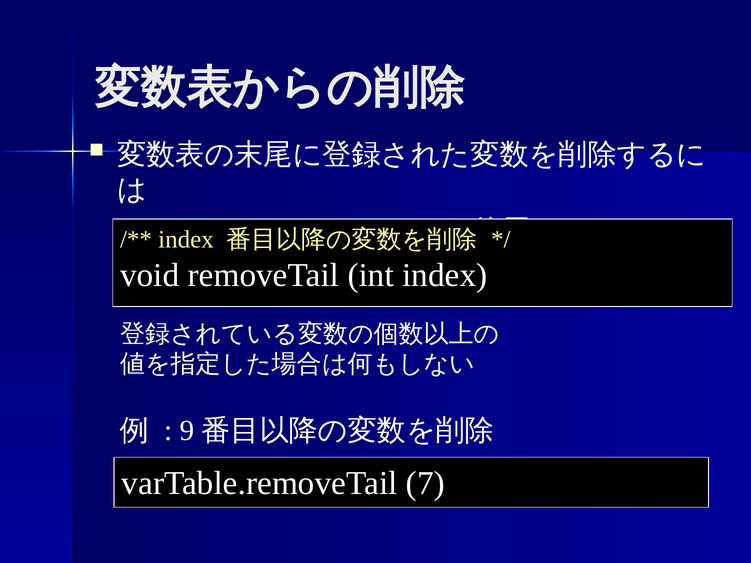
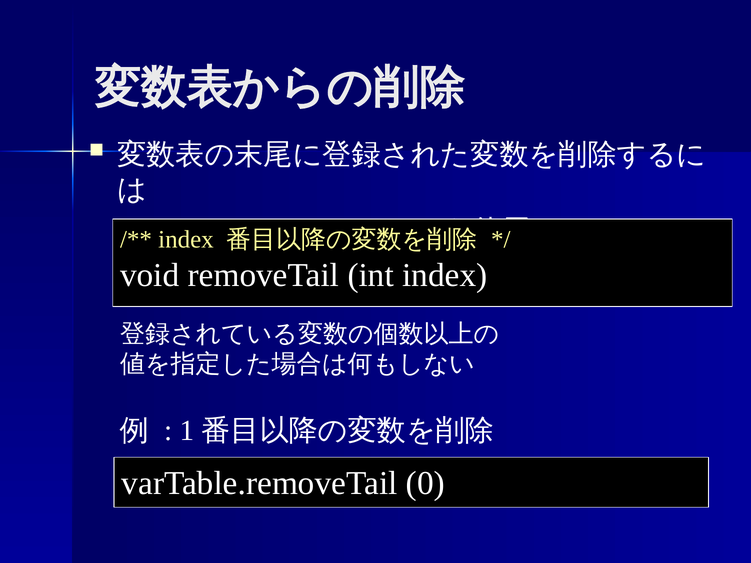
9: 9 -> 1 (187, 431)
7: 7 -> 0 (425, 484)
